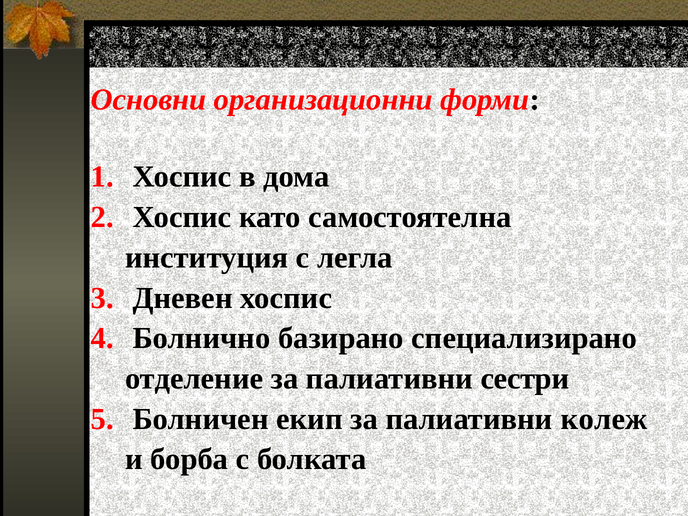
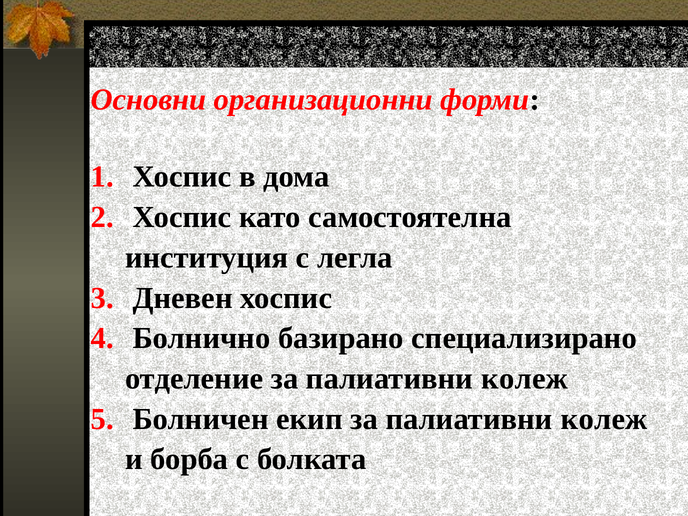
отделение за палиативни сестри: сестри -> колеж (525, 379)
